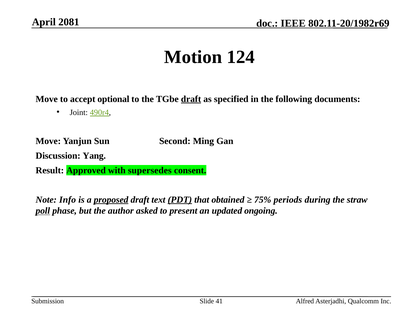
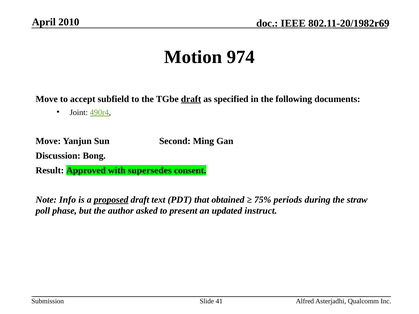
2081: 2081 -> 2010 (69, 22)
124: 124 -> 974 (241, 57)
optional: optional -> subfield (113, 99)
Yang: Yang -> Bong (94, 156)
PDT underline: present -> none (180, 200)
poll underline: present -> none (43, 211)
ongoing: ongoing -> instruct (261, 211)
